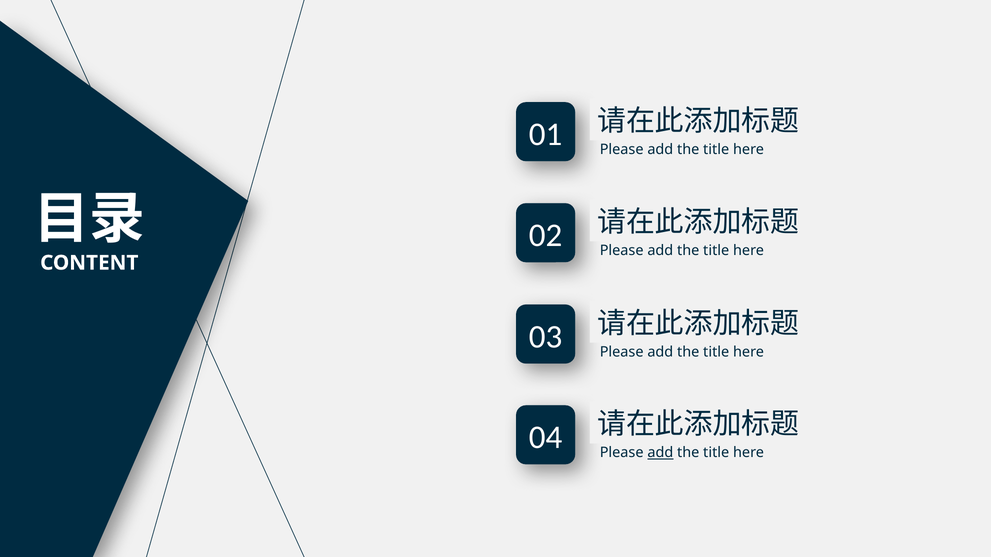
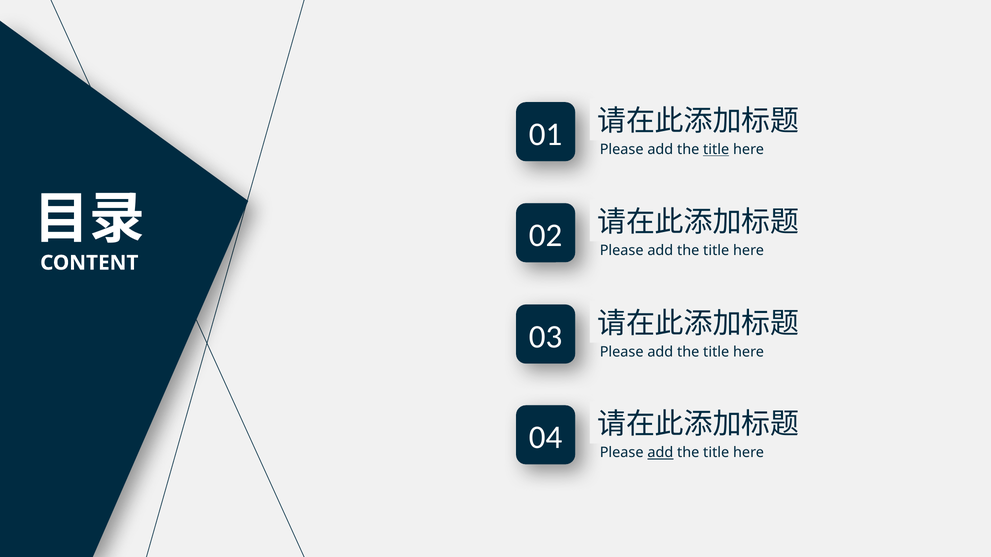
title underline: none -> present (716, 150)
